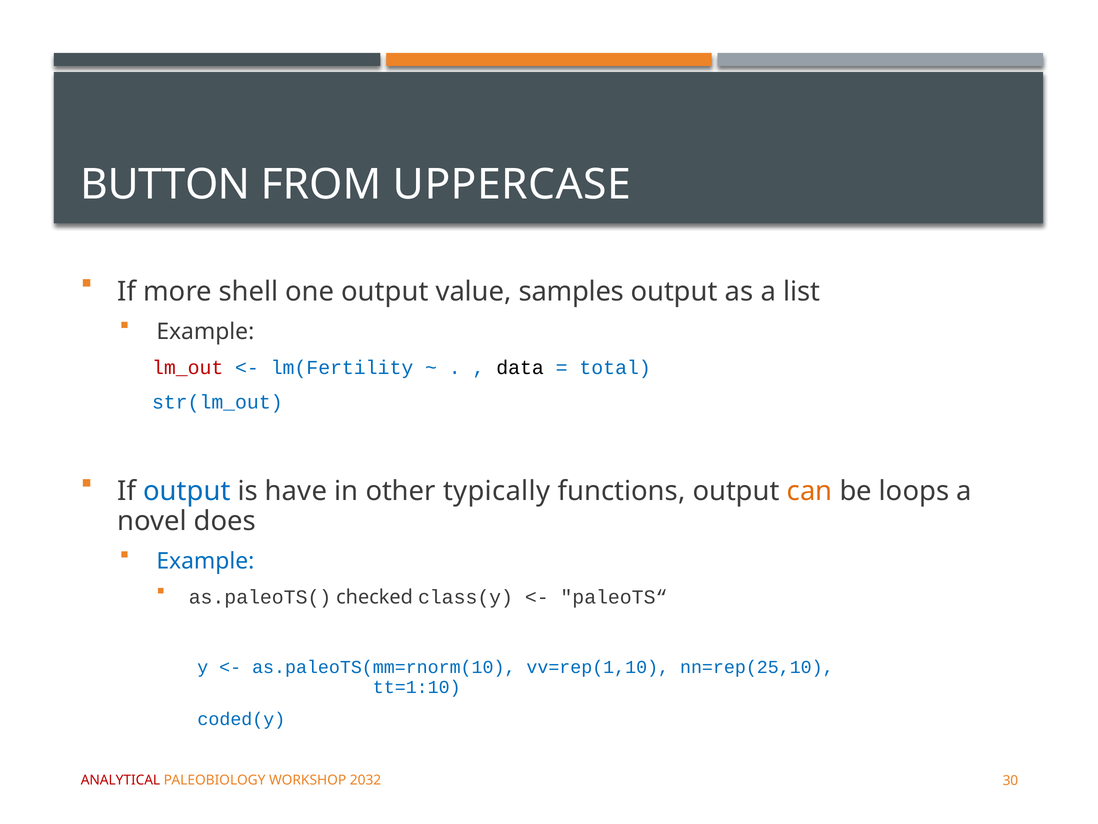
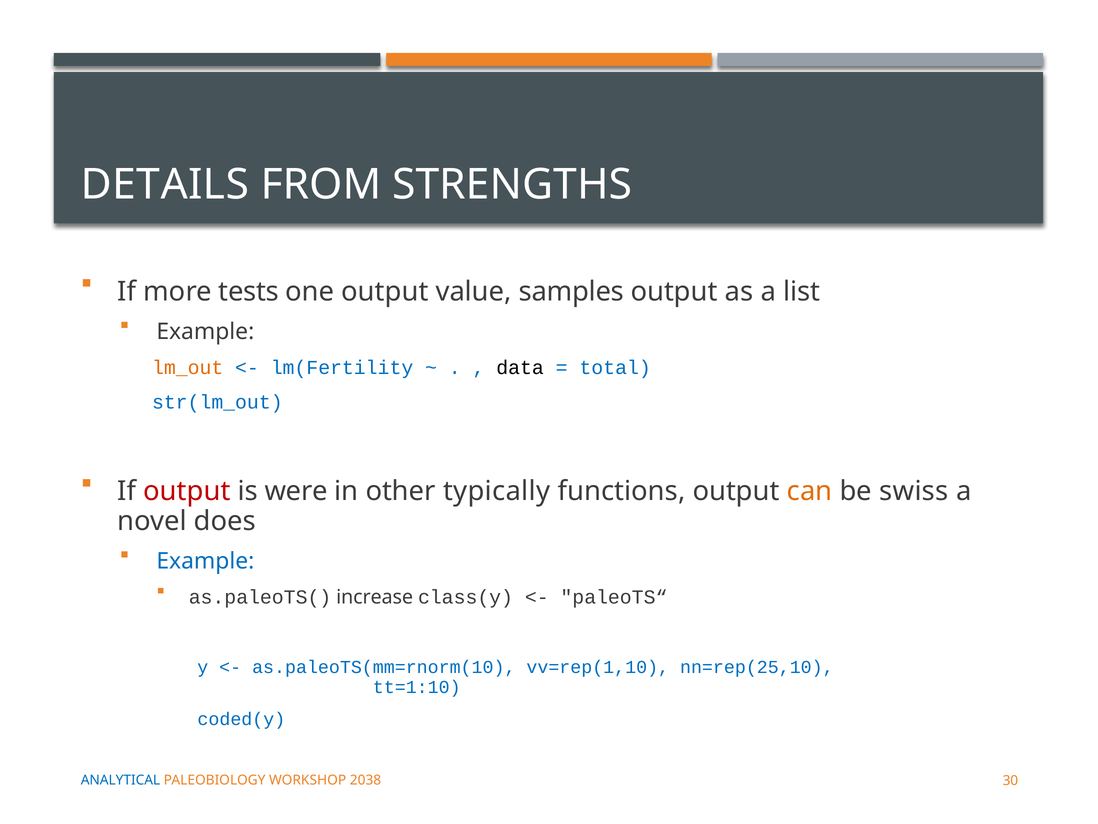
BUTTON: BUTTON -> DETAILS (165, 184)
UPPERCASE: UPPERCASE -> STRENGTHS (512, 184)
shell: shell -> tests (249, 291)
lm_out colour: red -> orange (188, 368)
output colour: blue -> red (187, 491)
have: have -> were (296, 491)
loops: loops -> swiss (914, 491)
checked: checked -> increase (375, 597)
ANALYTICAL colour: red -> blue (120, 780)
2032: 2032 -> 2038 (366, 780)
